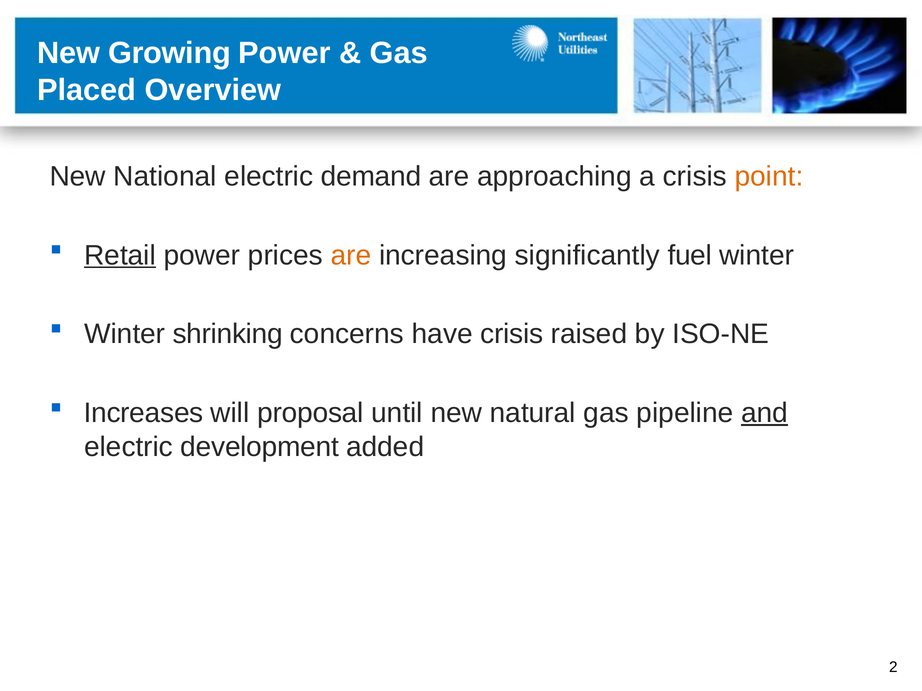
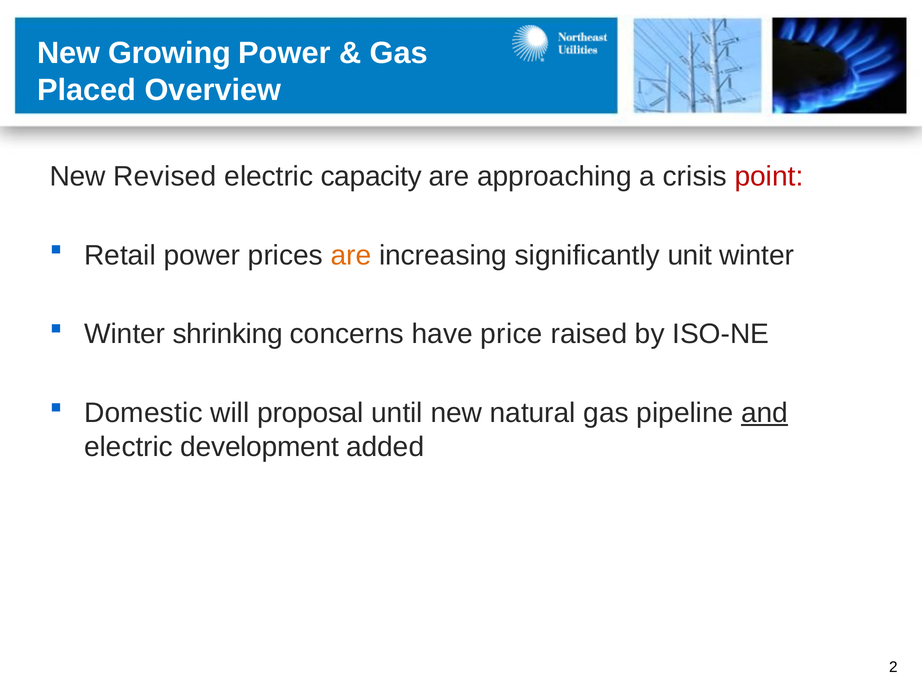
National: National -> Revised (165, 177)
demand: demand -> capacity (371, 177)
point colour: orange -> red (769, 177)
Retail underline: present -> none (120, 255)
fuel: fuel -> unit (690, 255)
have crisis: crisis -> price (512, 334)
Increases: Increases -> Domestic (143, 413)
